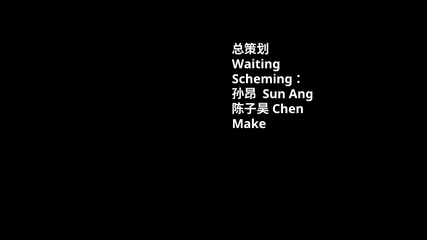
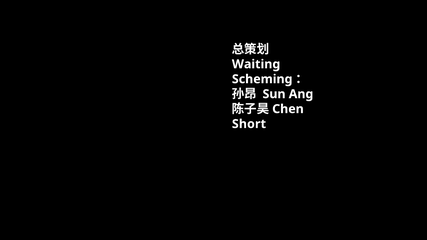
Make: Make -> Short (249, 124)
